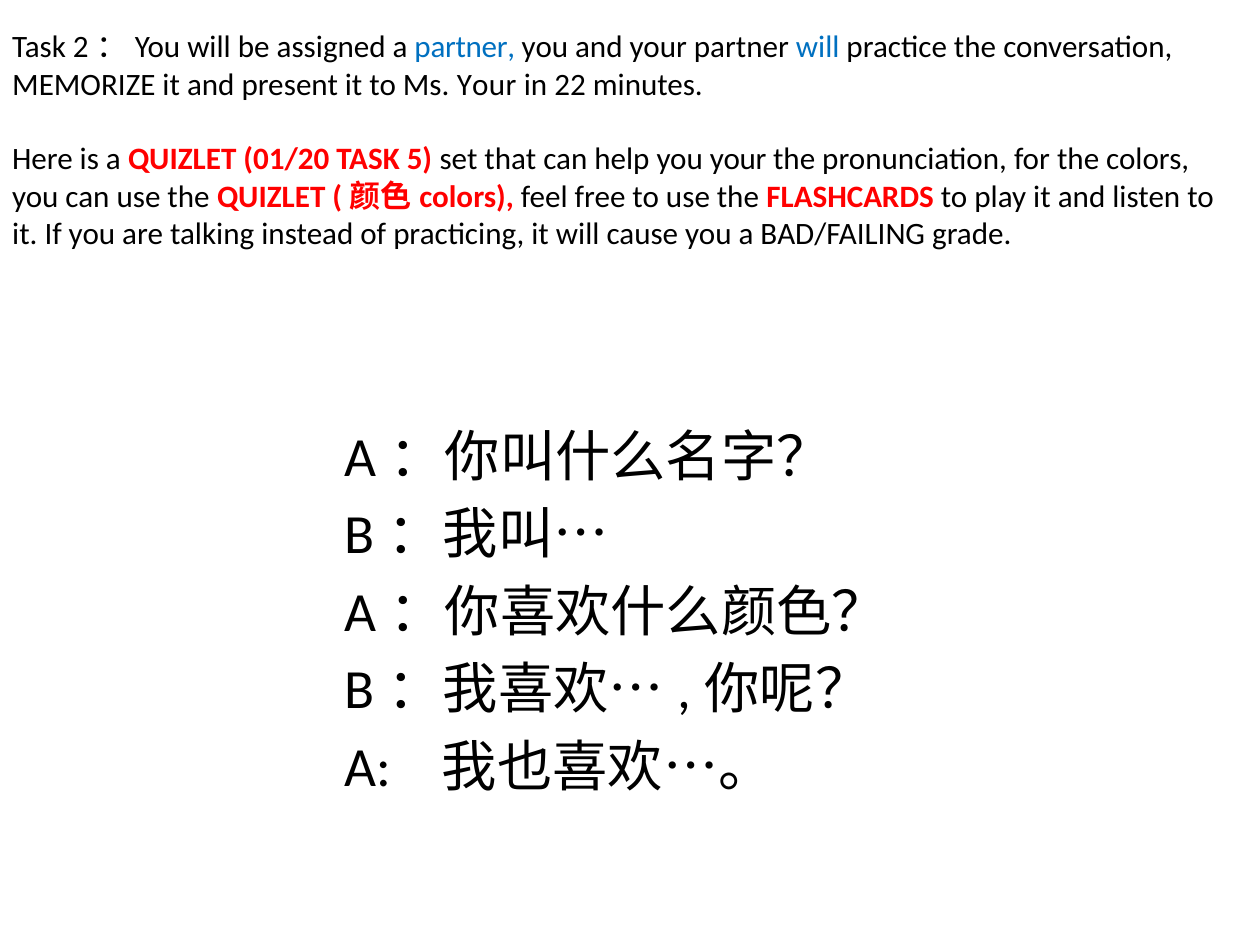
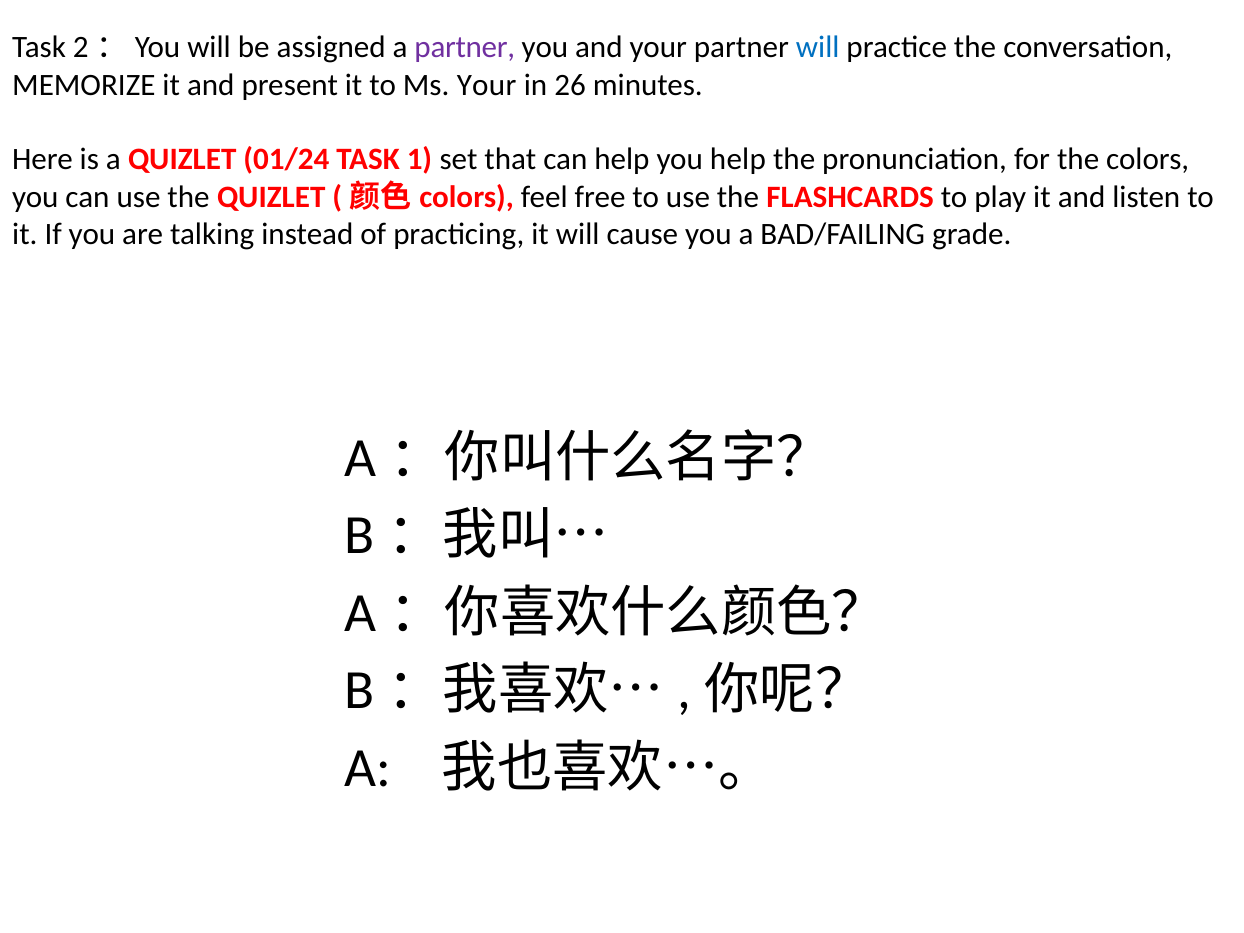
partner colour: blue -> purple (465, 48)
22: 22 -> 26 (570, 85)
01/20: 01/20 -> 01/24 (286, 160)
5: 5 -> 1 (419, 160)
you your: your -> help (738, 160)
